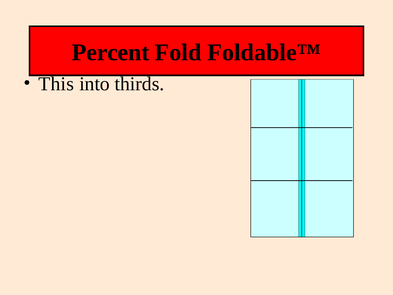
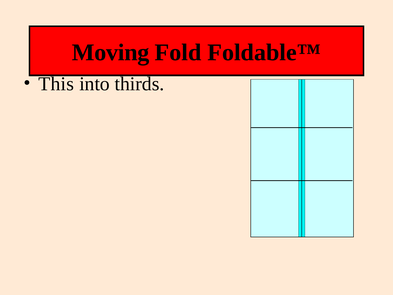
Percent: Percent -> Moving (111, 52)
